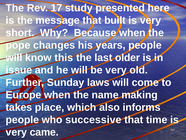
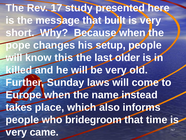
years: years -> setup (111, 45)
issue: issue -> killed (19, 70)
making: making -> instead (140, 95)
successive: successive -> bridegroom (93, 119)
